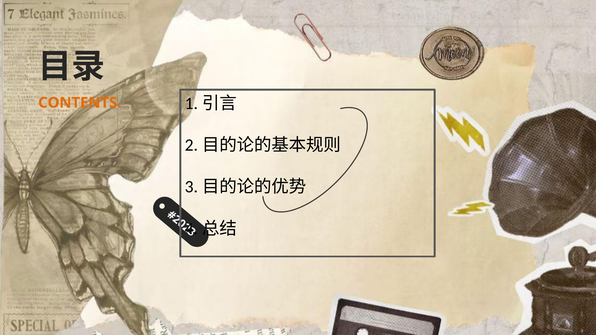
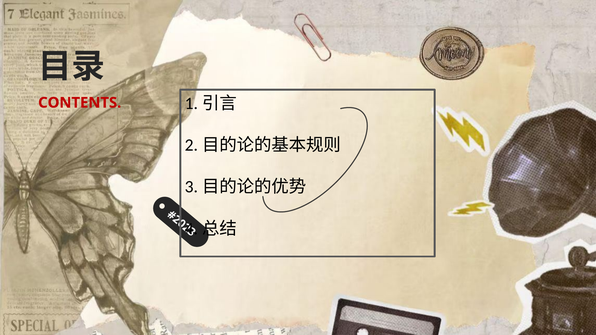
CONTENTS colour: orange -> red (80, 103)
